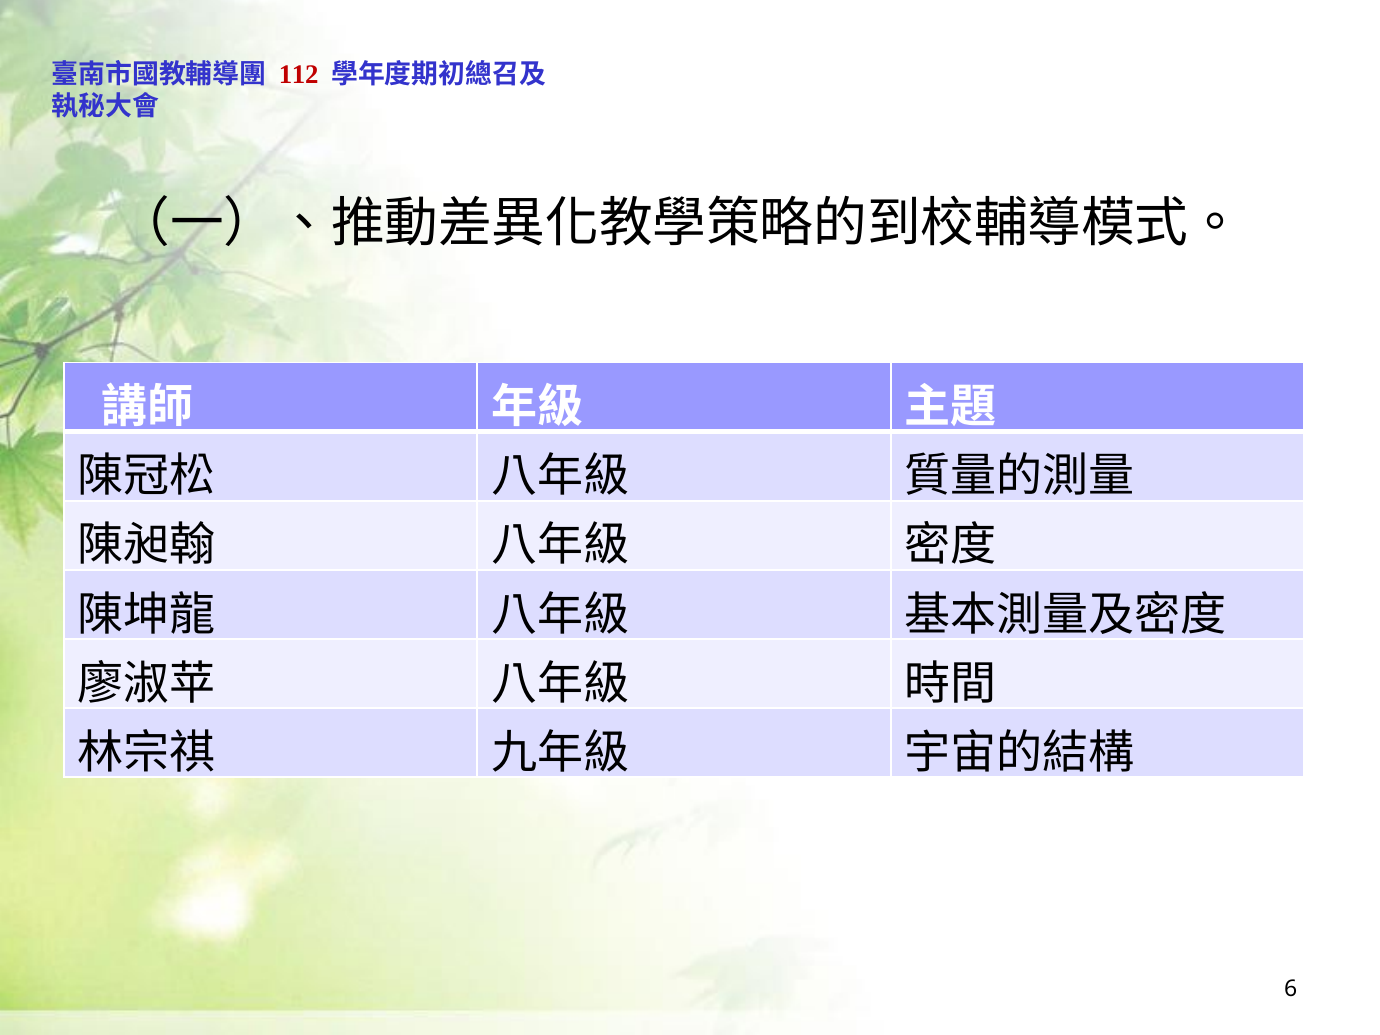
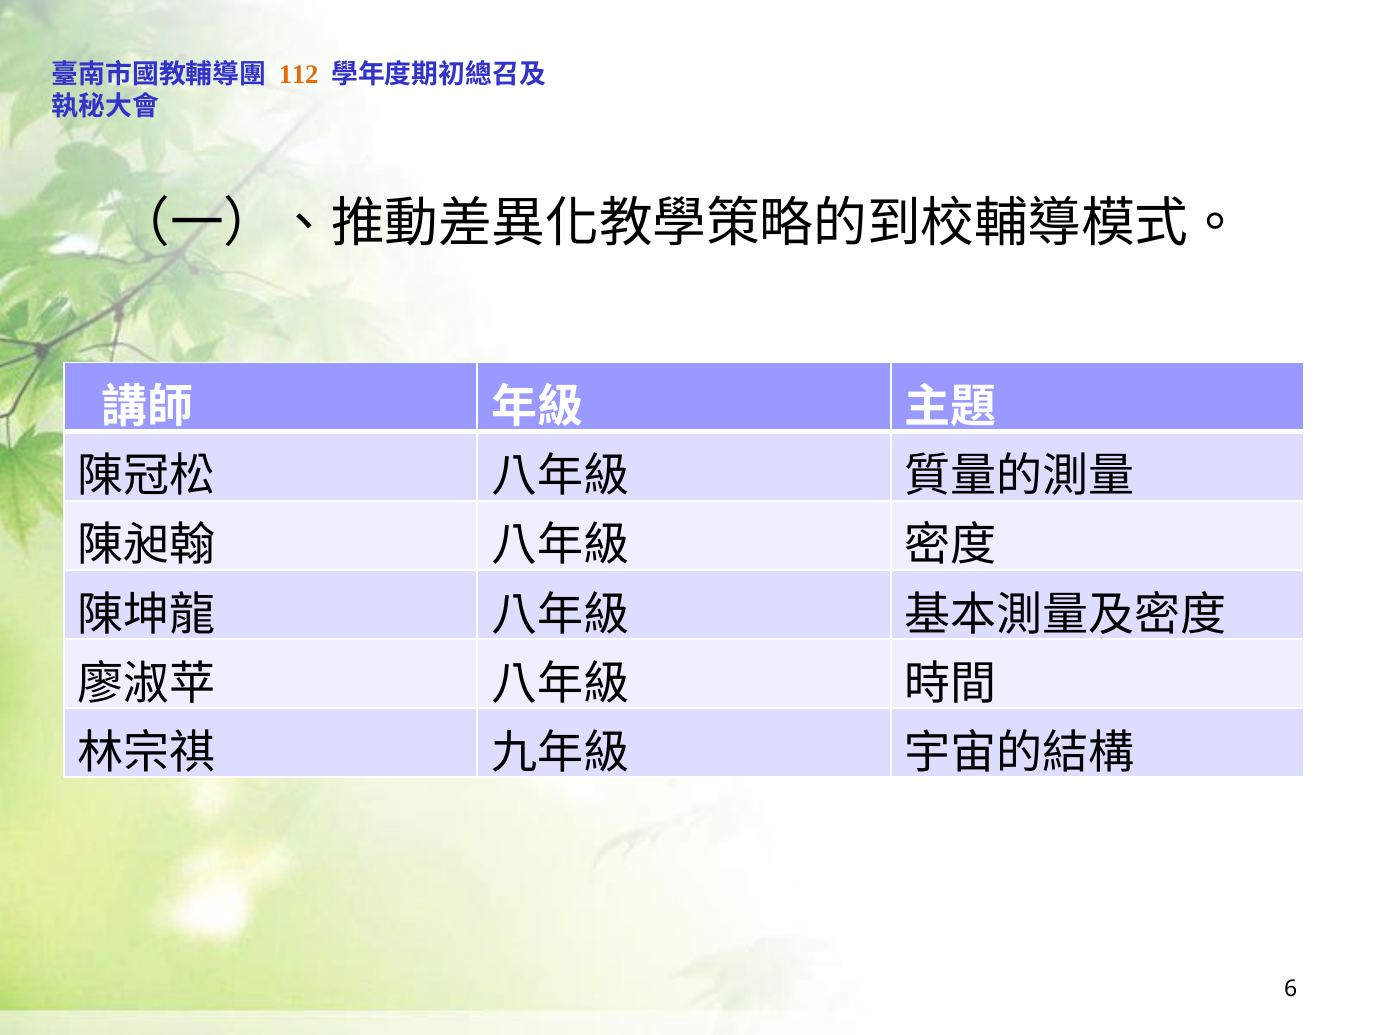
112 colour: red -> orange (299, 75)
